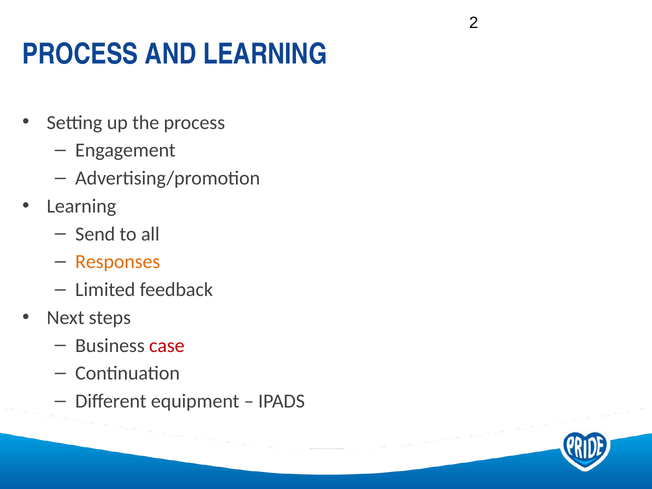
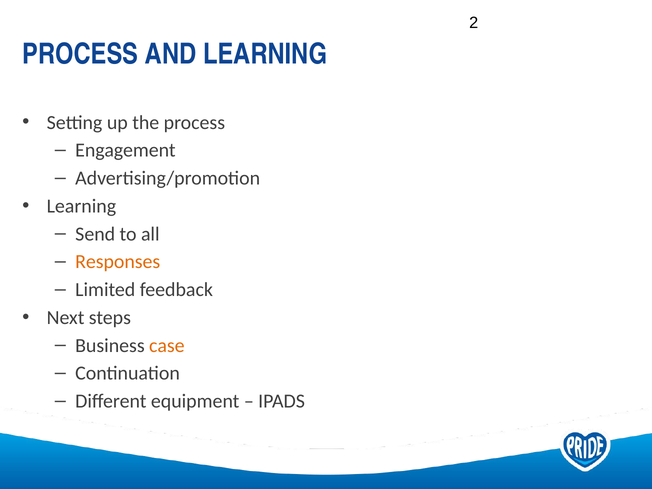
case colour: red -> orange (167, 345)
